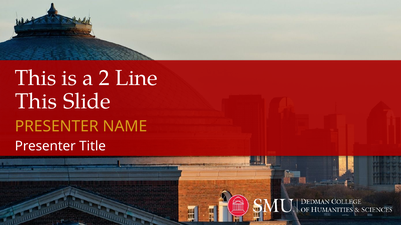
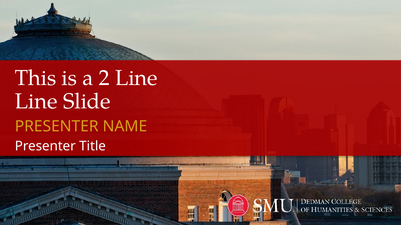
This: This -> Line (36, 102)
